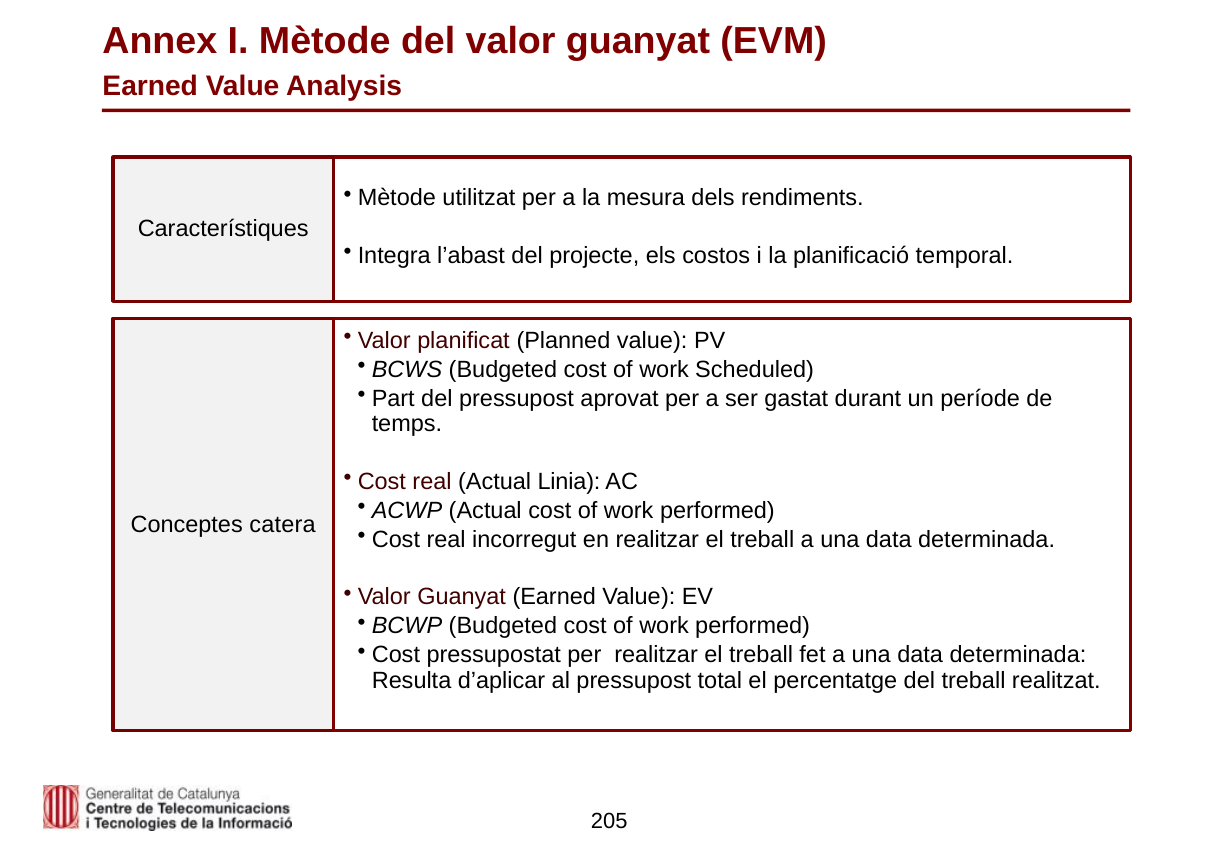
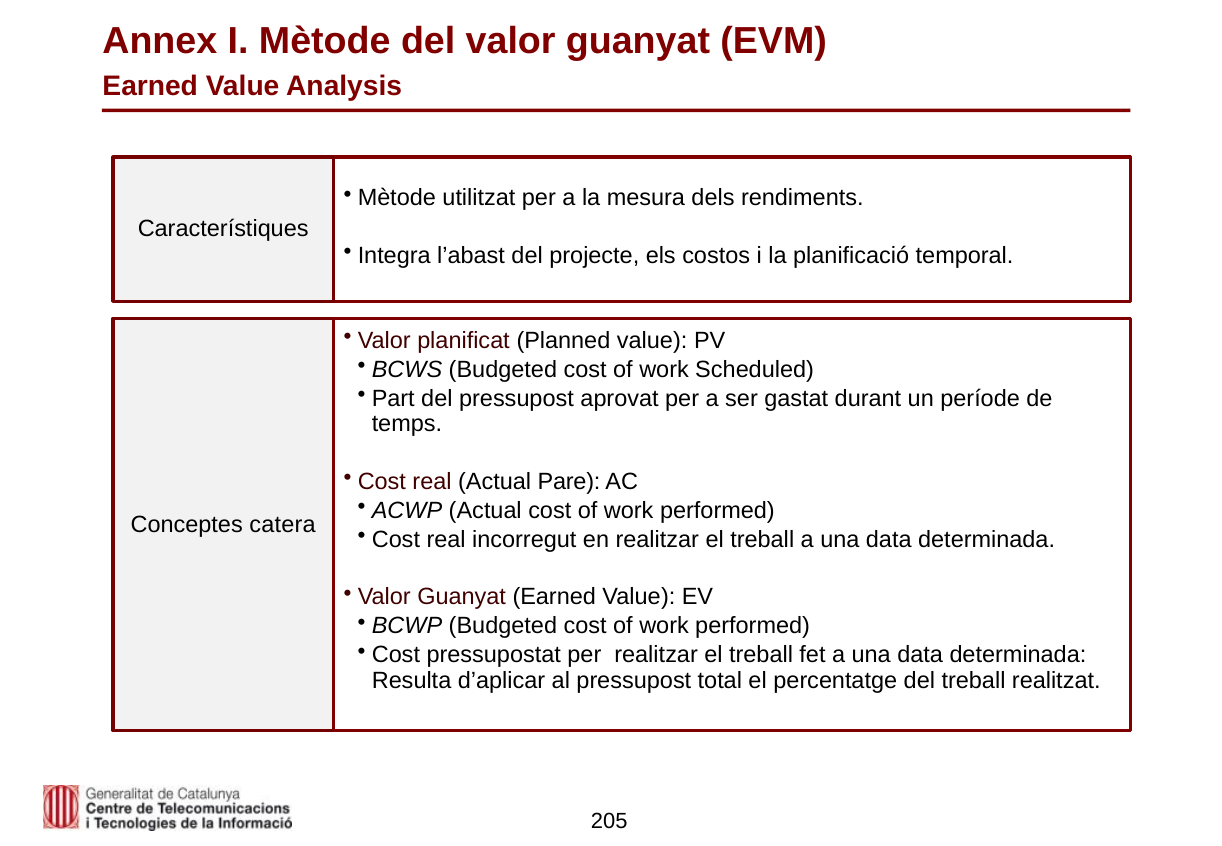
Linia: Linia -> Pare (569, 482)
